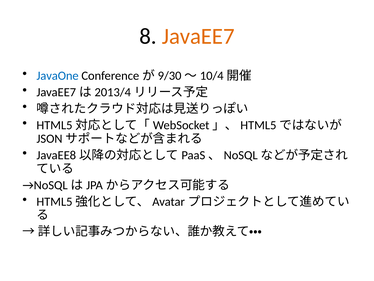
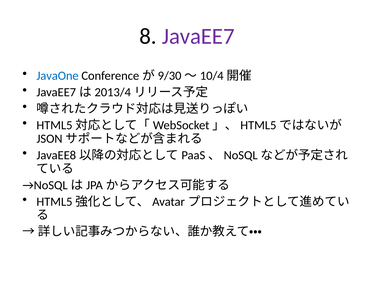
JavaEE7 colour: orange -> purple (198, 36)
